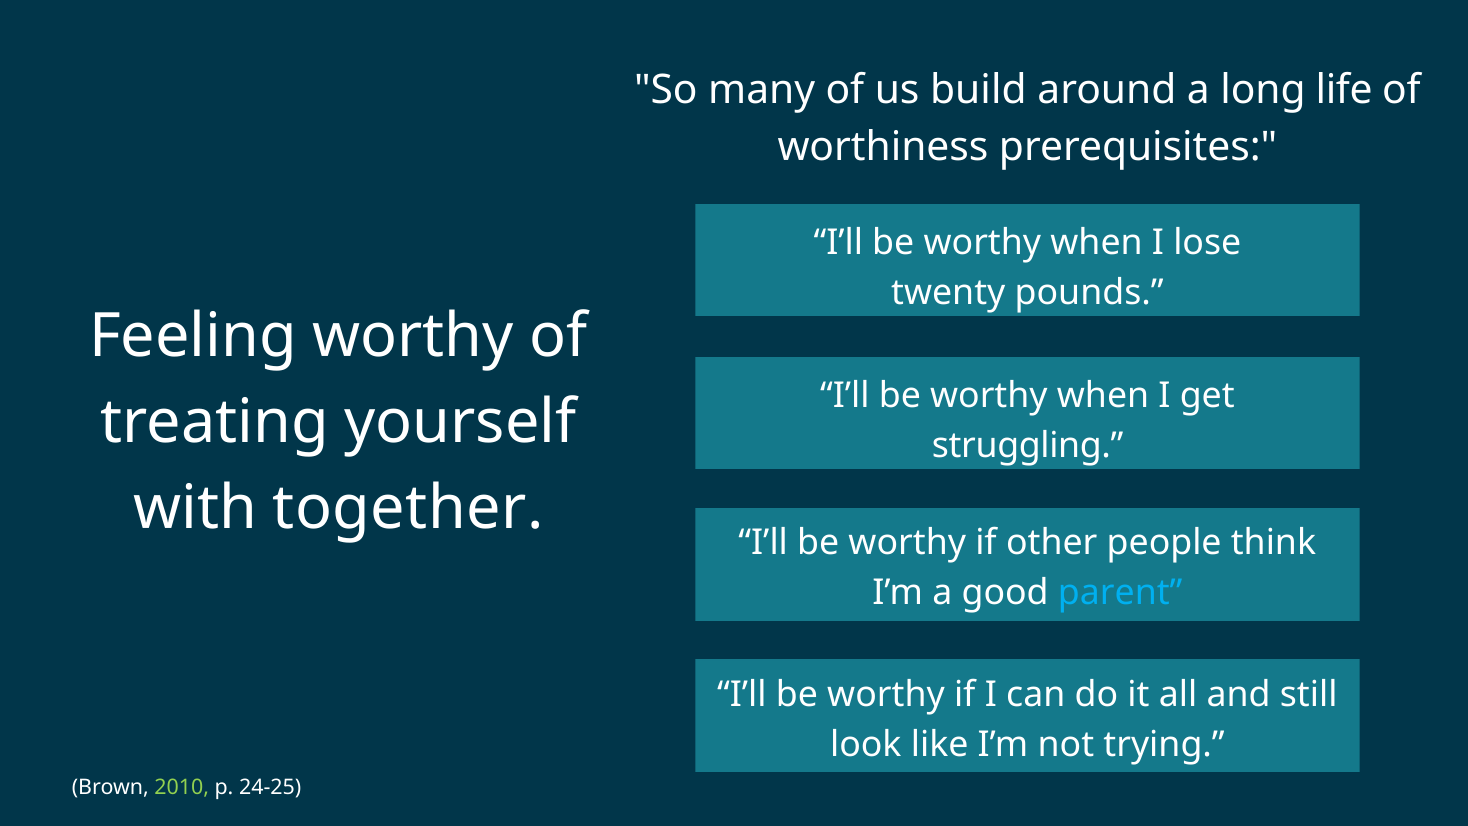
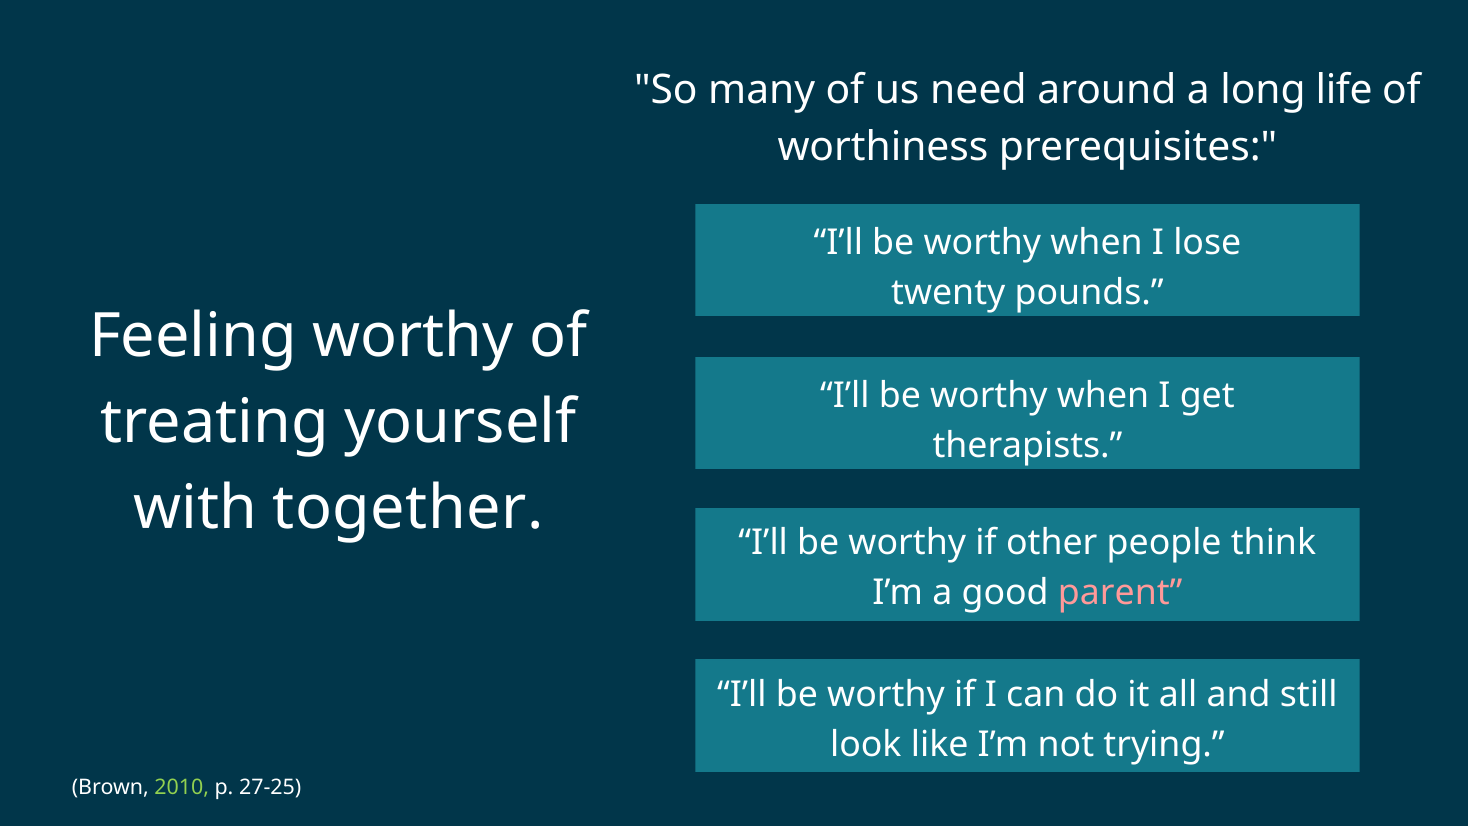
build: build -> need (978, 90)
struggling: struggling -> therapists (1028, 445)
parent colour: light blue -> pink (1120, 593)
24-25: 24-25 -> 27-25 (270, 787)
